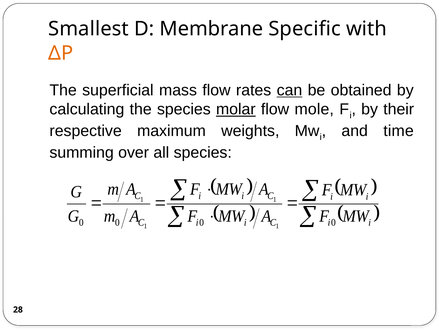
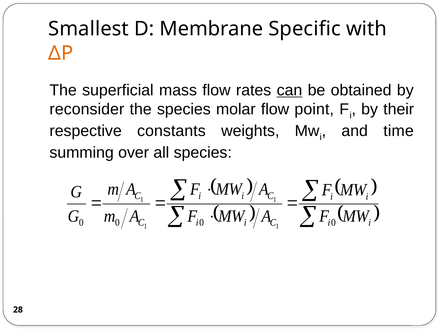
calculating: calculating -> reconsider (87, 109)
molar underline: present -> none (236, 109)
mole: mole -> point (314, 109)
maximum: maximum -> constants (171, 131)
